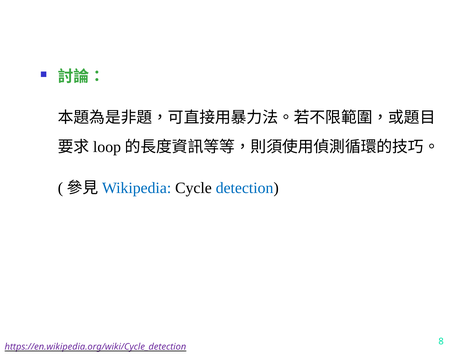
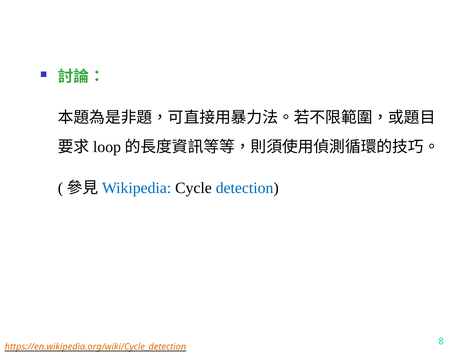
https://en.wikipedia.org/wiki/Cycle_detection colour: purple -> orange (95, 347)
